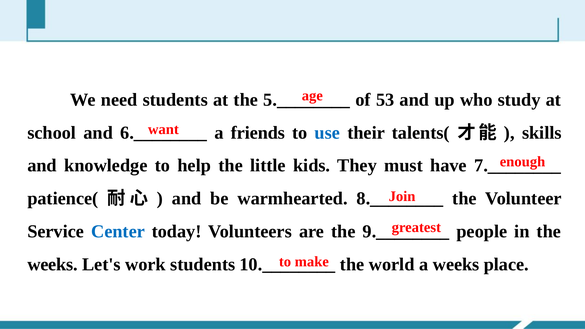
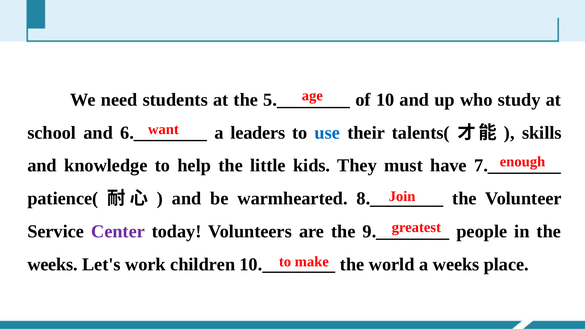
53: 53 -> 10 (385, 100)
friends: friends -> leaders (258, 133)
Center colour: blue -> purple (118, 231)
work students: students -> children (203, 264)
